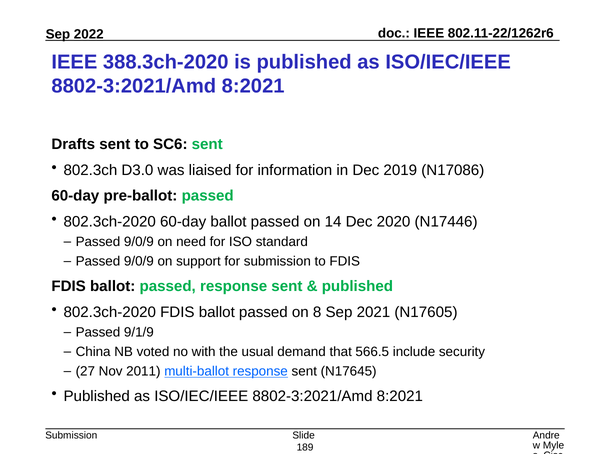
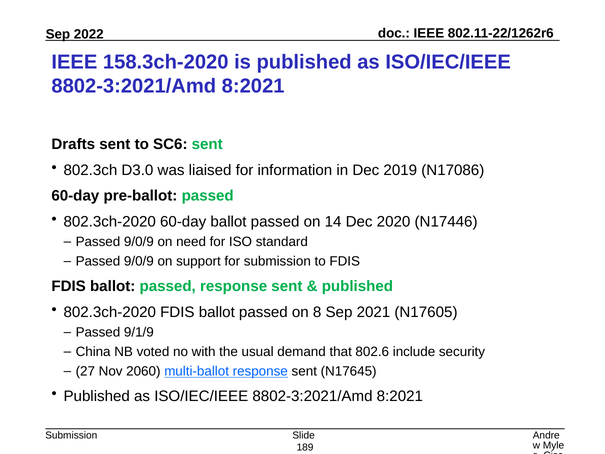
388.3ch-2020: 388.3ch-2020 -> 158.3ch-2020 (166, 62)
566.5: 566.5 -> 802.6 (372, 352)
2011: 2011 -> 2060 (143, 371)
